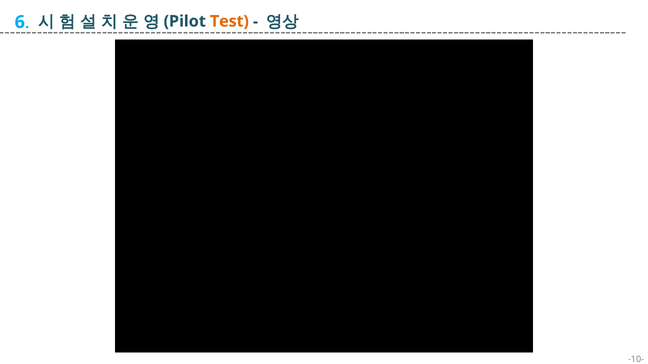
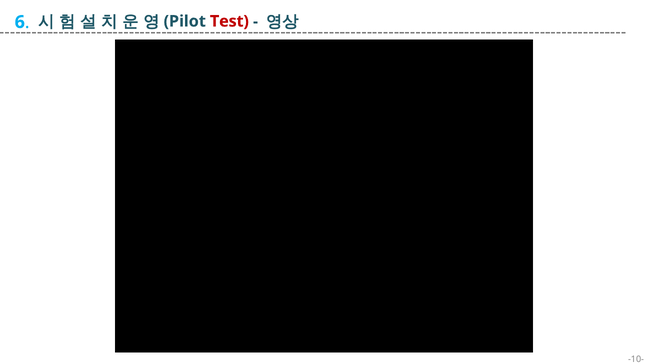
Test colour: orange -> red (229, 21)
